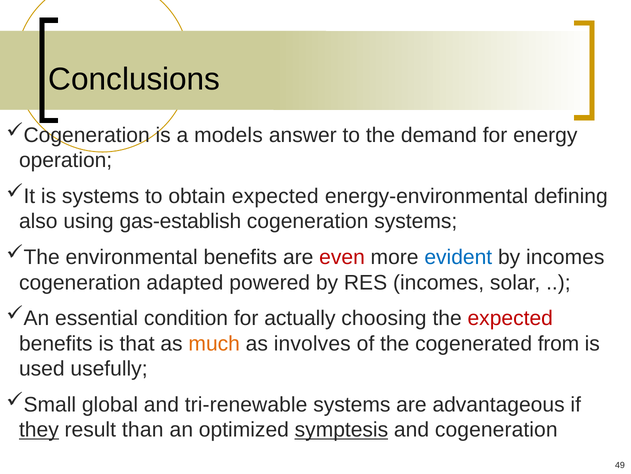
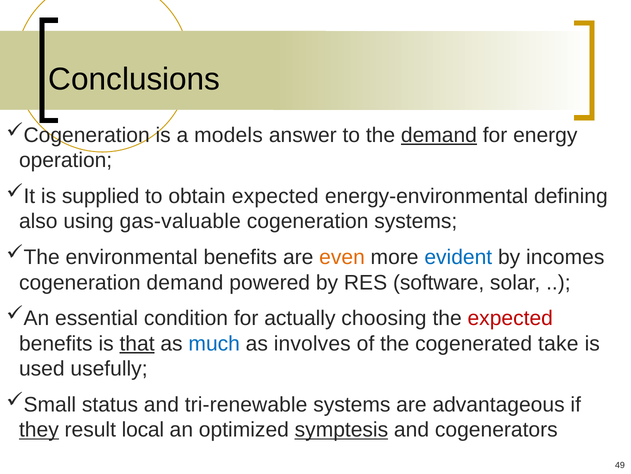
demand underline: none -> present (439, 135)
is systems: systems -> supplied (101, 196)
gas-establish: gas-establish -> gas-valuable (180, 221)
even colour: red -> orange (342, 257)
cogeneration adapted: adapted -> demand (185, 282)
RES incomes: incomes -> software (439, 282)
that underline: none -> present (137, 343)
much colour: orange -> blue (214, 343)
from: from -> take (558, 343)
global: global -> status (110, 404)
than: than -> local (143, 429)
and cogeneration: cogeneration -> cogenerators (496, 429)
